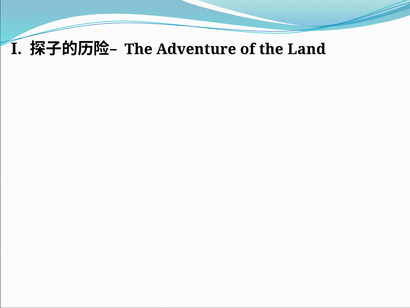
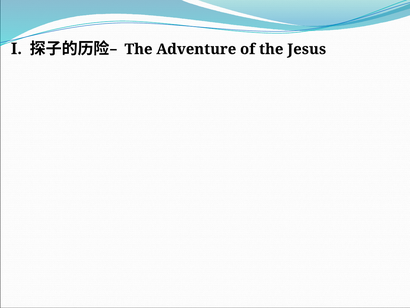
Land: Land -> Jesus (307, 49)
